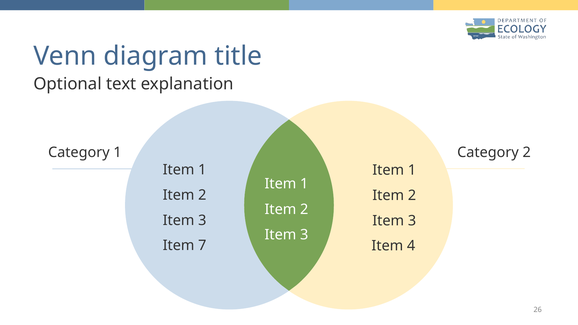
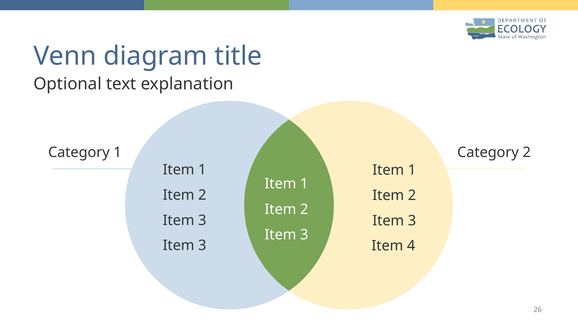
7: 7 -> 3 (202, 246)
